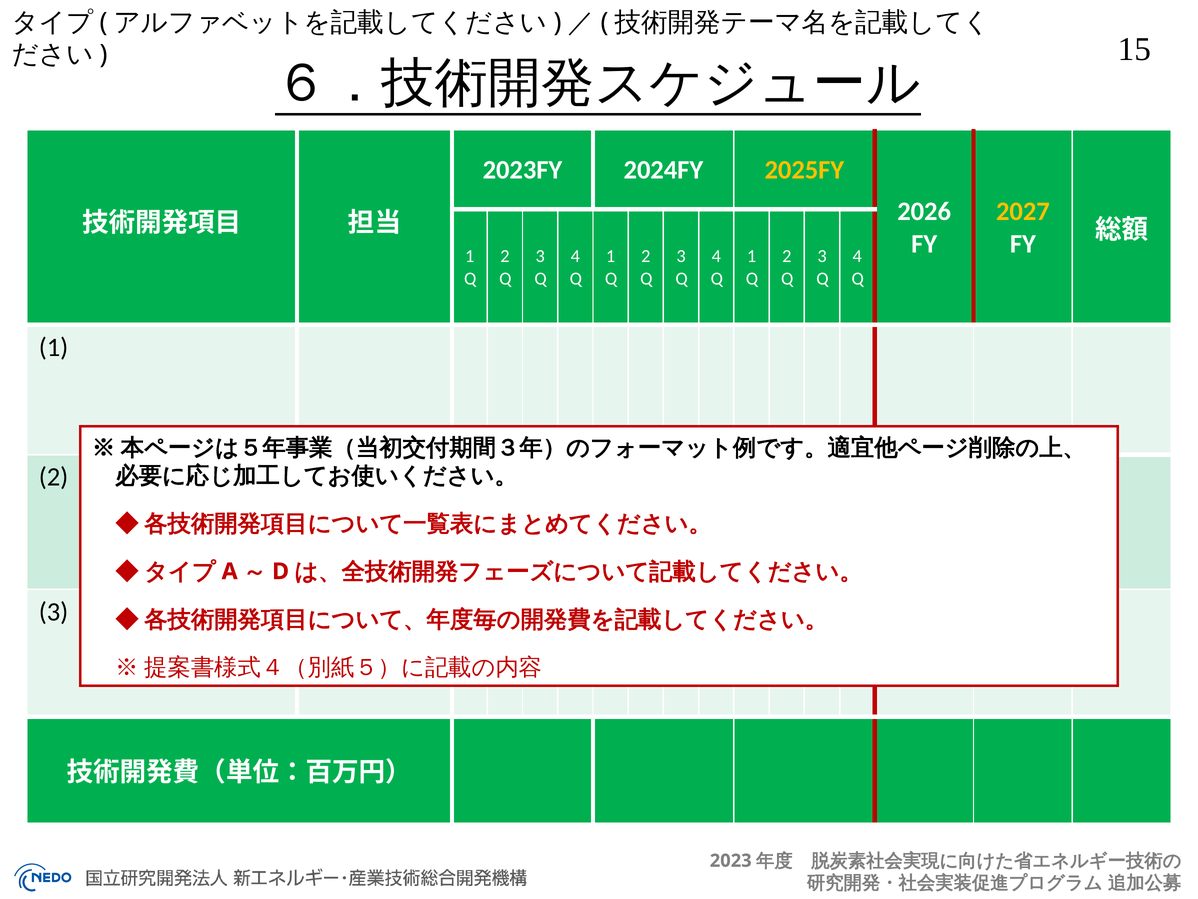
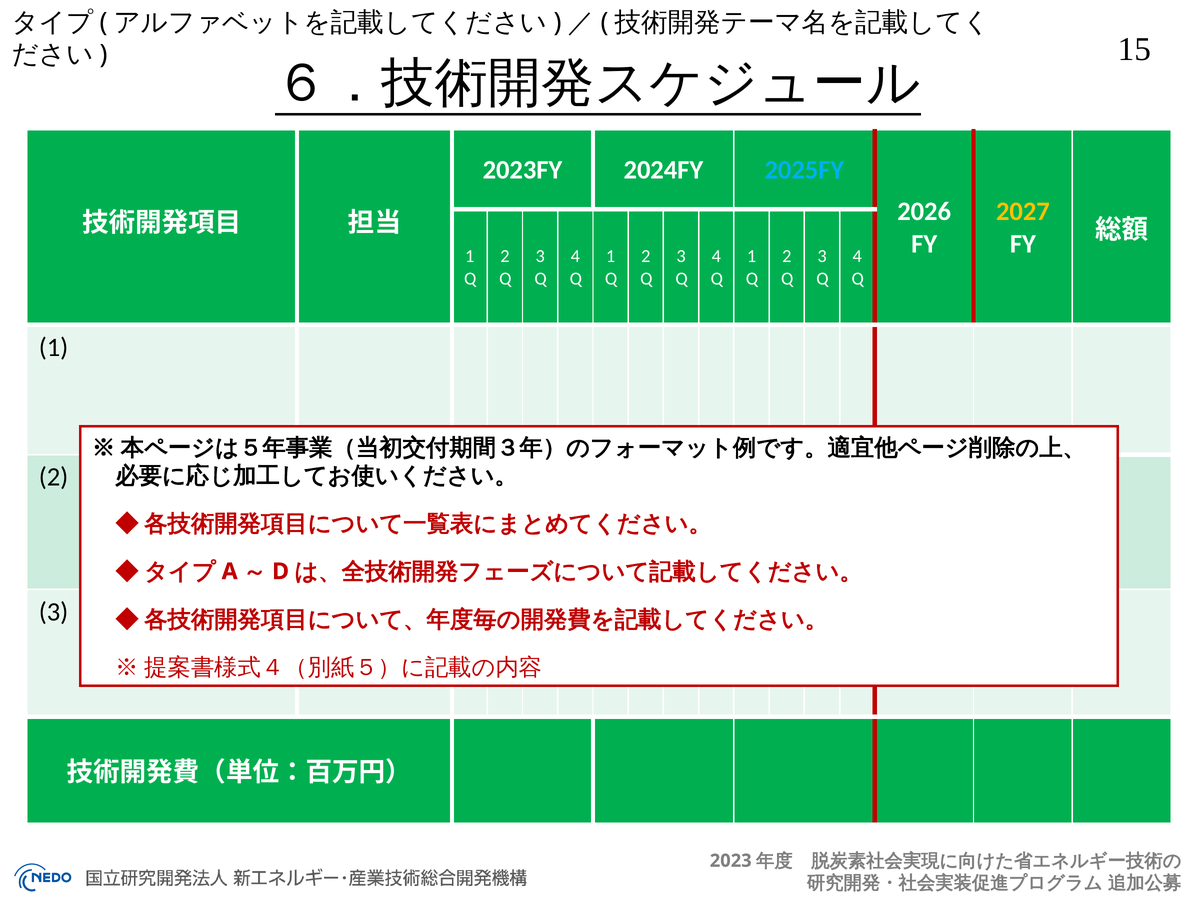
2025FY colour: yellow -> light blue (804, 170)
